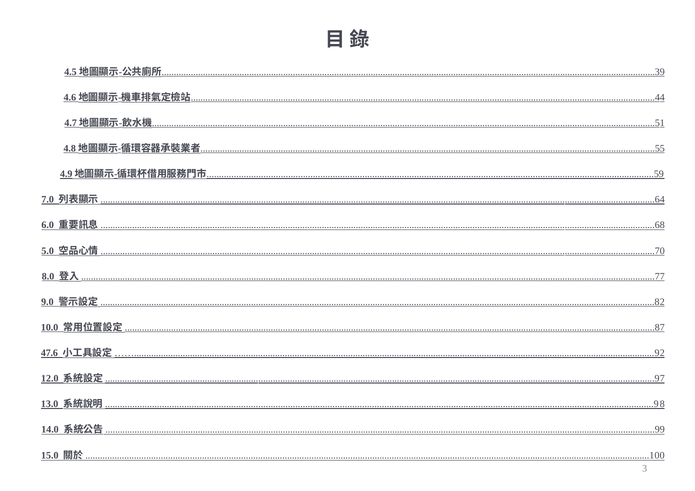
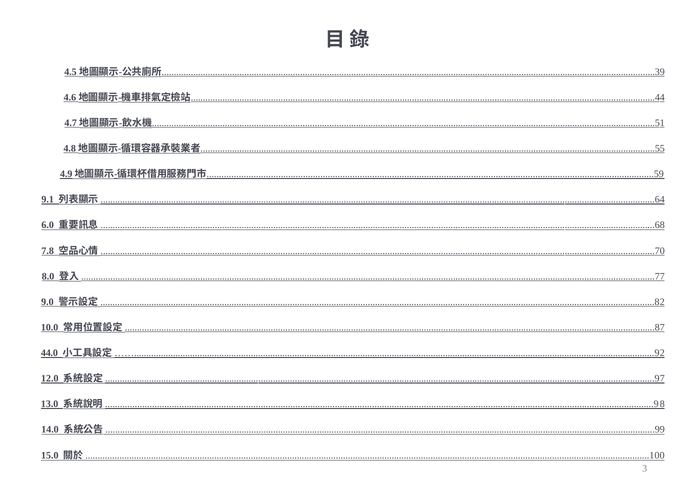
7.0: 7.0 -> 9.1 (48, 200)
5.0: 5.0 -> 7.8 (48, 251)
47.6: 47.6 -> 44.0 (49, 353)
